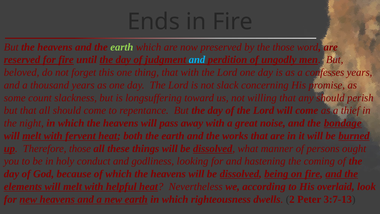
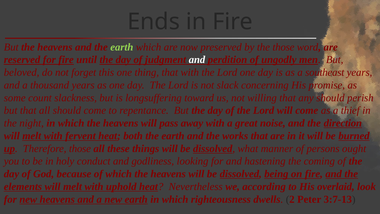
and colour: light blue -> white (197, 60)
confesses: confesses -> southeast (325, 72)
bondage: bondage -> direction (343, 123)
helpful: helpful -> uphold (121, 186)
